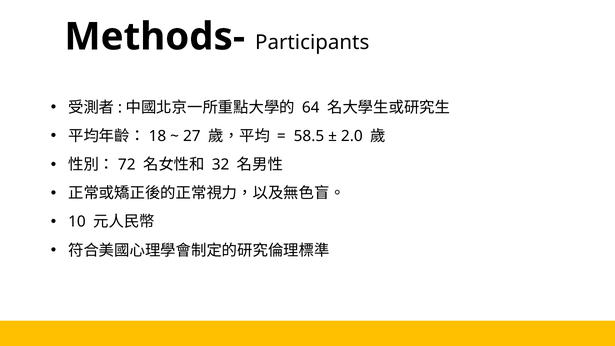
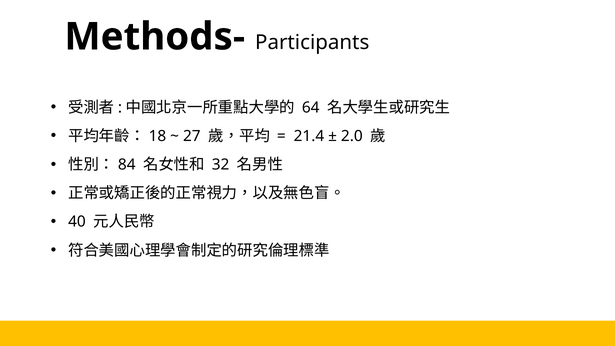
58.5: 58.5 -> 21.4 (309, 136)
72: 72 -> 84 (127, 165)
10: 10 -> 40 (77, 222)
